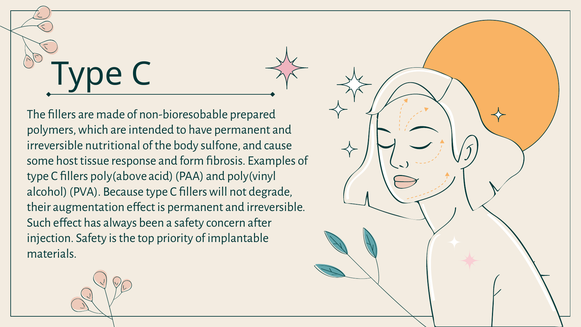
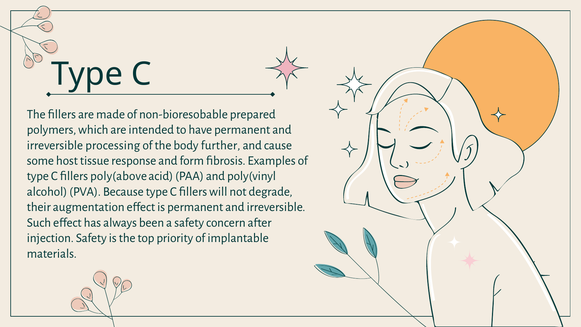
nutritional: nutritional -> processing (113, 145)
sulfone: sulfone -> further (221, 145)
